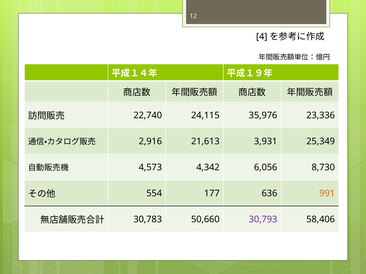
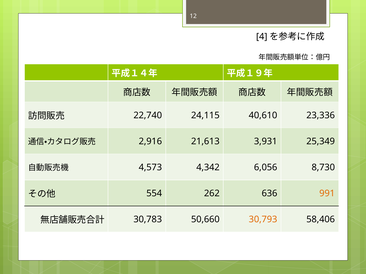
35,976: 35,976 -> 40,610 (263, 116)
177: 177 -> 262 (212, 194)
30,793 colour: purple -> orange (263, 220)
